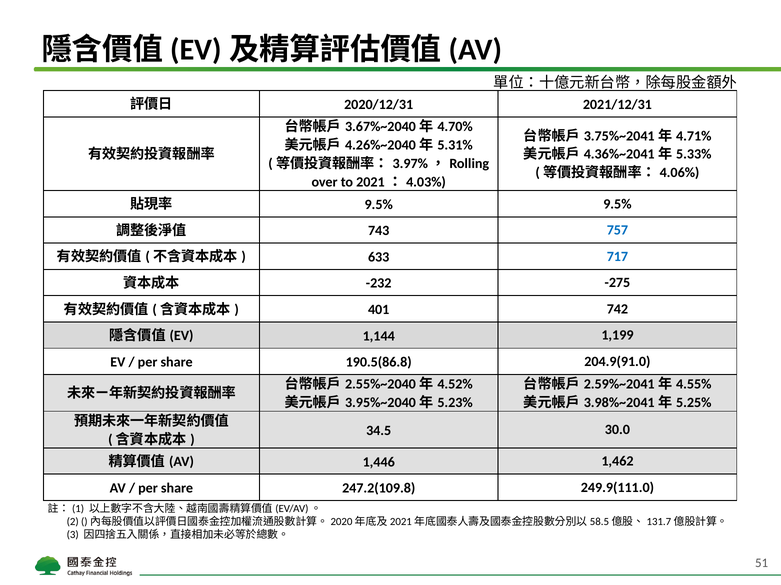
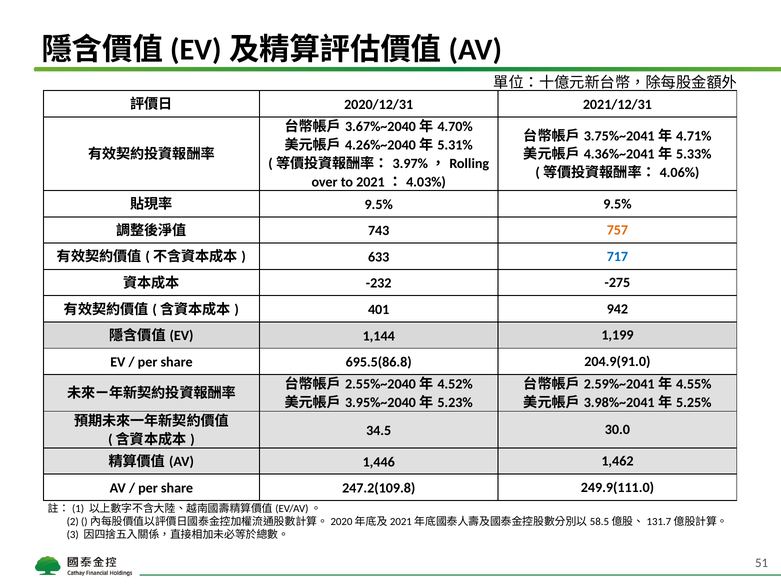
757 colour: blue -> orange (617, 231)
742: 742 -> 942 (617, 309)
190.5(86.8: 190.5(86.8 -> 695.5(86.8 (379, 363)
